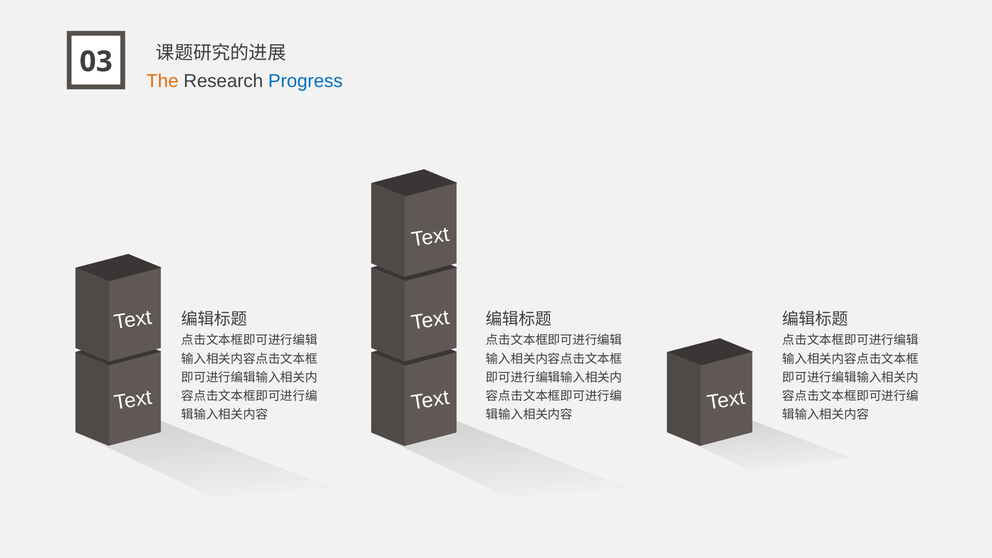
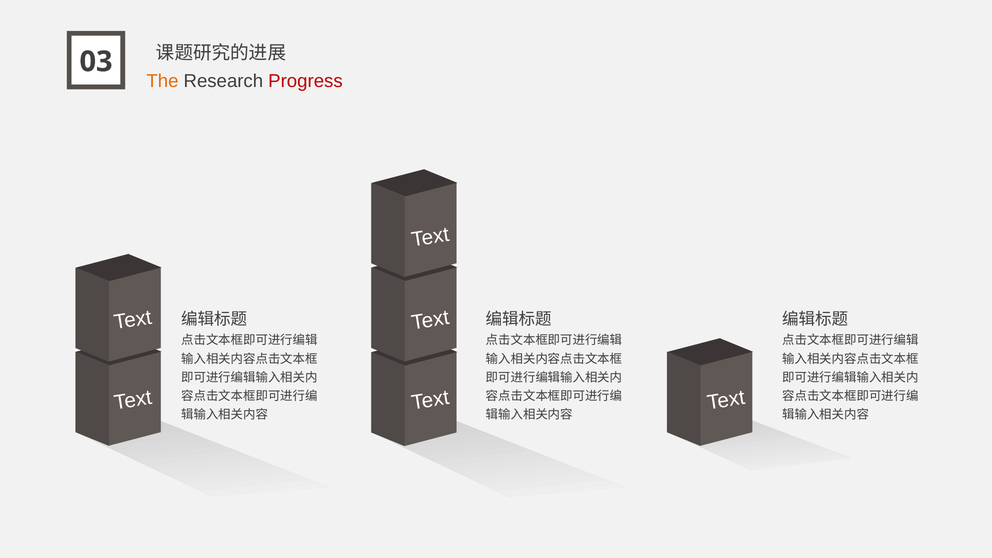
Progress colour: blue -> red (305, 81)
